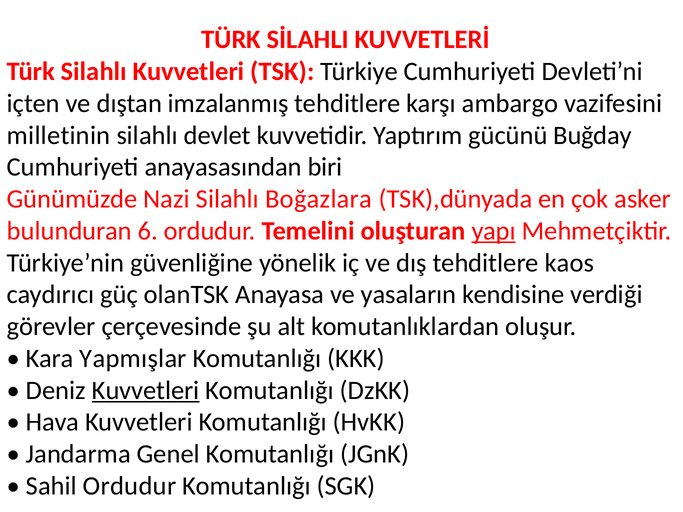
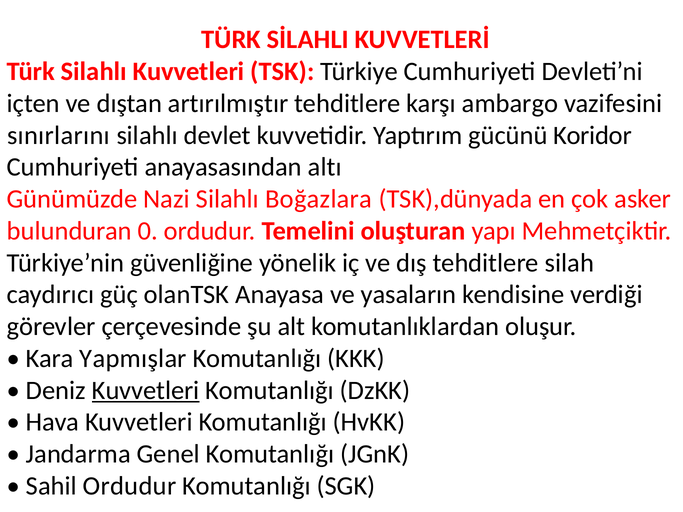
imzalanmış: imzalanmış -> artırılmıştır (228, 103)
milletinin: milletinin -> sınırlarını (59, 135)
Buğday: Buğday -> Koridor (592, 135)
biri: biri -> altı (325, 167)
6: 6 -> 0 (148, 231)
yapı underline: present -> none (494, 231)
kaos: kaos -> silah (569, 263)
